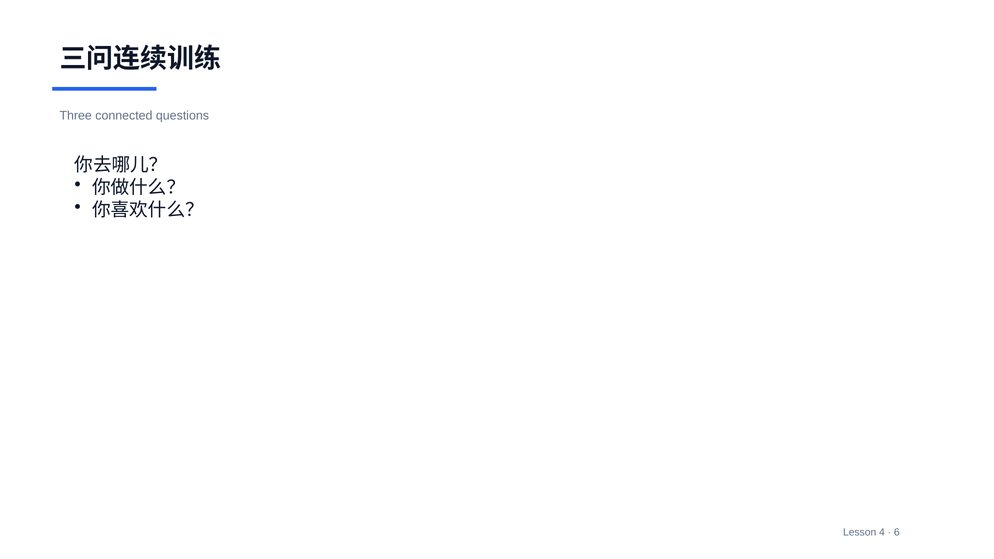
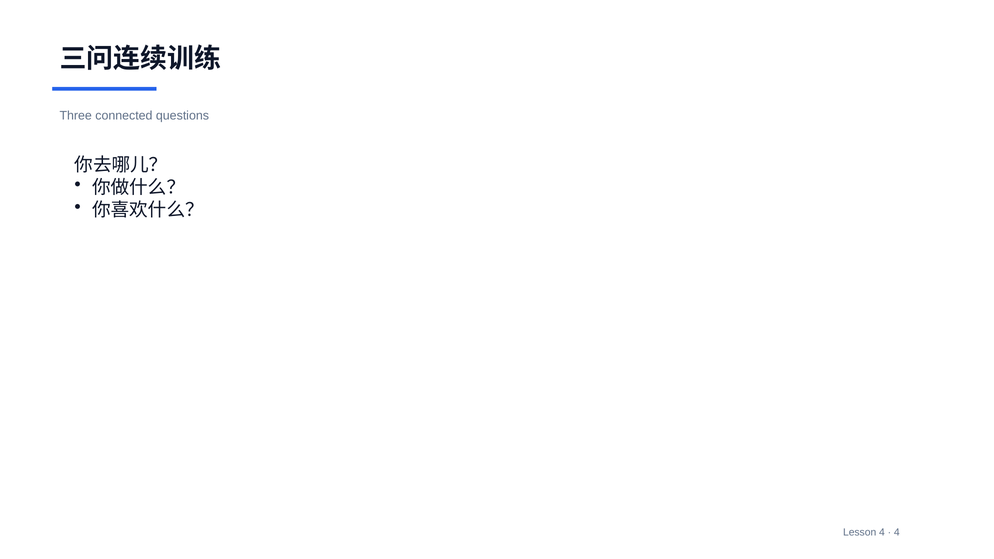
6: 6 -> 4 (897, 532)
